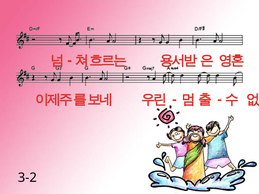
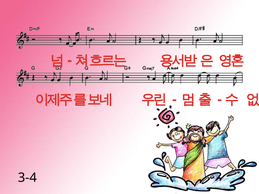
3-2: 3-2 -> 3-4 (27, 178)
